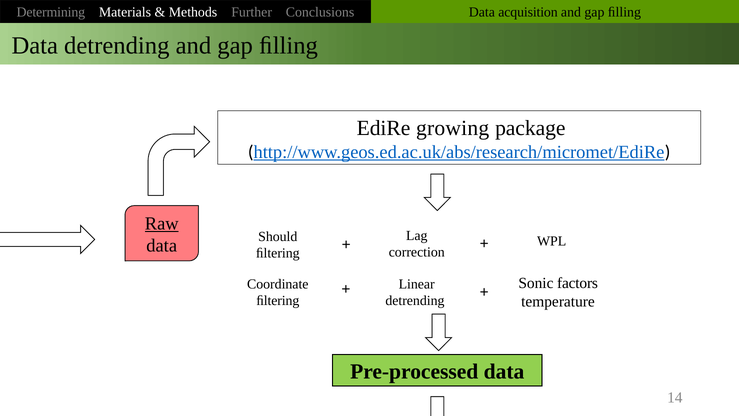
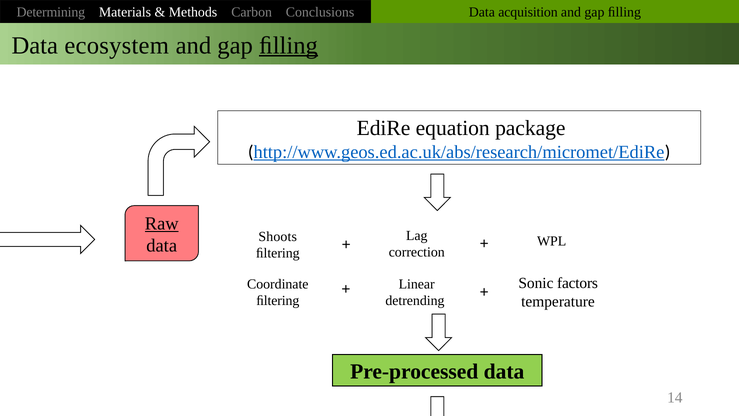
Further: Further -> Carbon (252, 12)
Data detrending: detrending -> ecosystem (117, 45)
ﬁlling underline: none -> present (288, 45)
growing: growing -> equation (453, 128)
Should: Should -> Shoots (278, 236)
